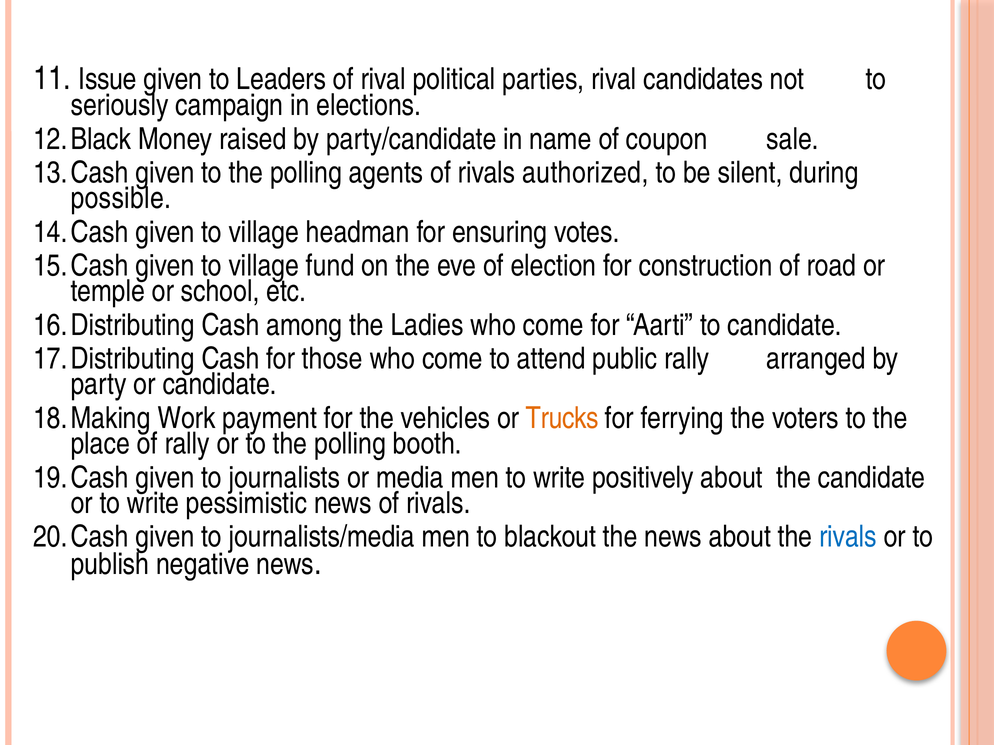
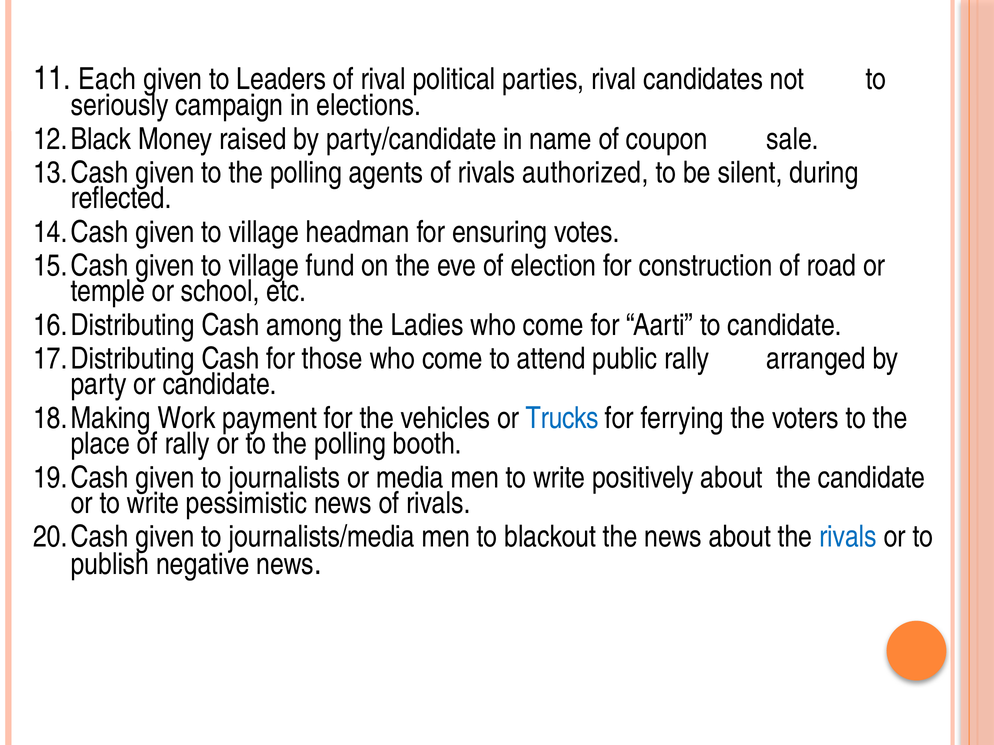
Issue: Issue -> Each (107, 79)
possible: possible -> reflected (121, 198)
Trucks colour: orange -> blue (562, 419)
